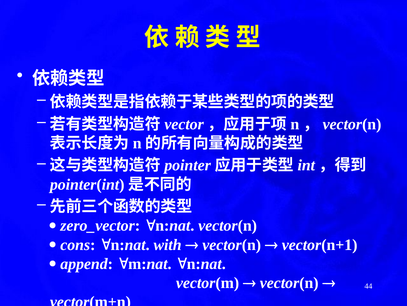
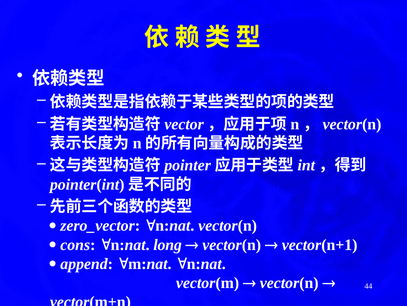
with: with -> long (168, 244)
